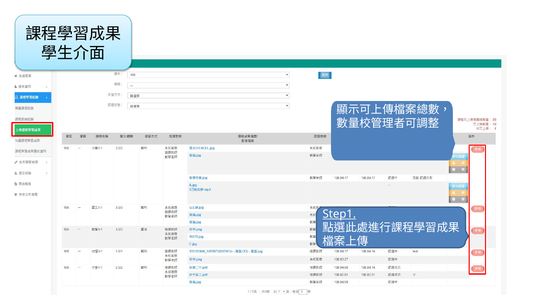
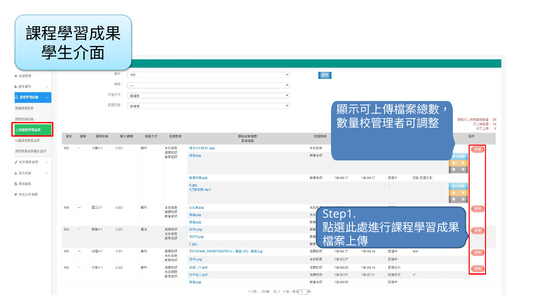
Step1 underline: present -> none (339, 214)
